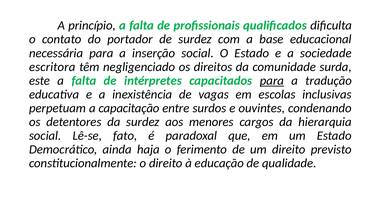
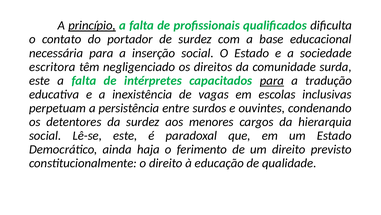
princípio underline: none -> present (92, 25)
capacitação: capacitação -> persistência (129, 108)
Lê-se fato: fato -> este (125, 135)
